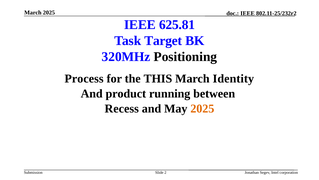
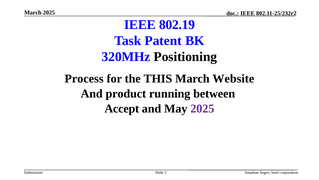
625.81: 625.81 -> 802.19 (177, 25)
Target: Target -> Patent (163, 41)
Identity: Identity -> Website (233, 78)
Recess: Recess -> Accept (122, 108)
2025 colour: orange -> purple (202, 108)
